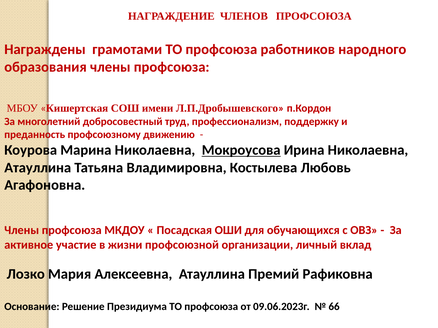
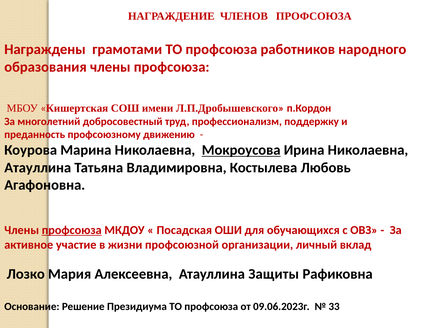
профсоюза underline: none -> present (72, 230)
Премий: Премий -> Защиты (274, 274)
66: 66 -> 33 (334, 307)
